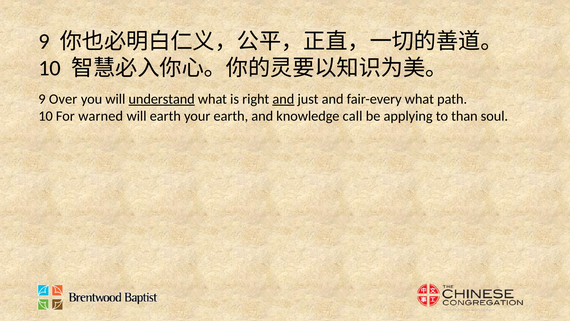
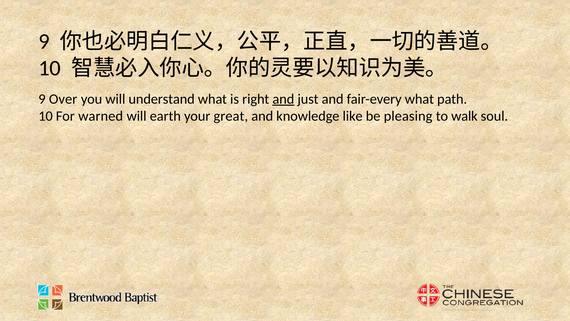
understand underline: present -> none (162, 99)
your earth: earth -> great (231, 116)
call: call -> like (353, 116)
applying: applying -> pleasing (408, 116)
than: than -> walk (464, 116)
